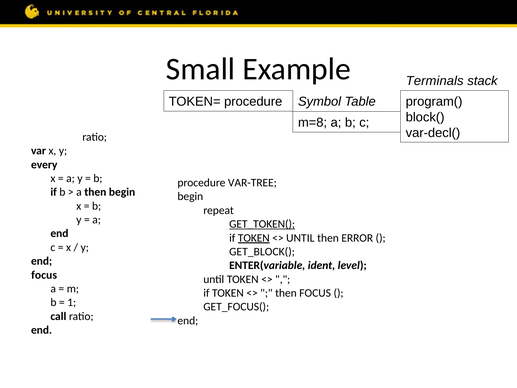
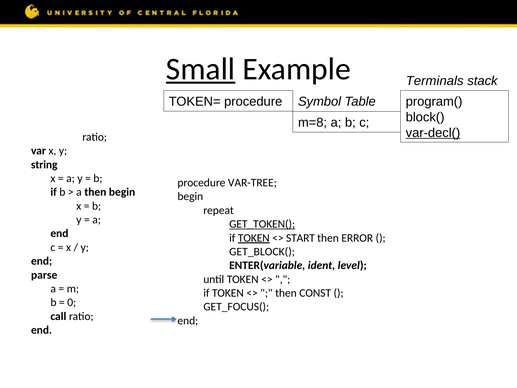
Small underline: none -> present (201, 69)
var-decl( underline: none -> present (433, 133)
every: every -> string (44, 164)
UNTIL: UNTIL -> START (300, 238)
focus: focus -> parse (44, 275)
then FOCUS: FOCUS -> CONST (315, 293)
1: 1 -> 0 (72, 302)
